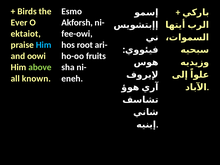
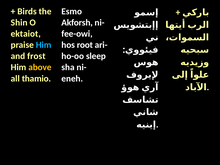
Ever: Ever -> Shin (19, 23)
oowi: oowi -> frost (36, 56)
fruits: fruits -> sleep (96, 56)
above colour: light green -> yellow (40, 67)
known: known -> thamio (36, 78)
